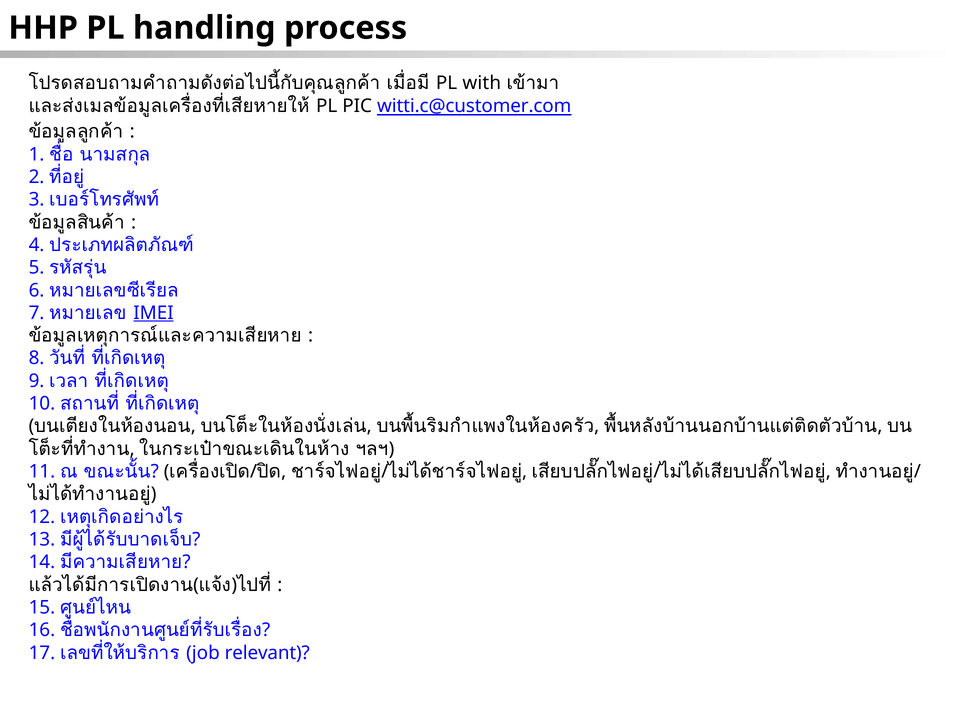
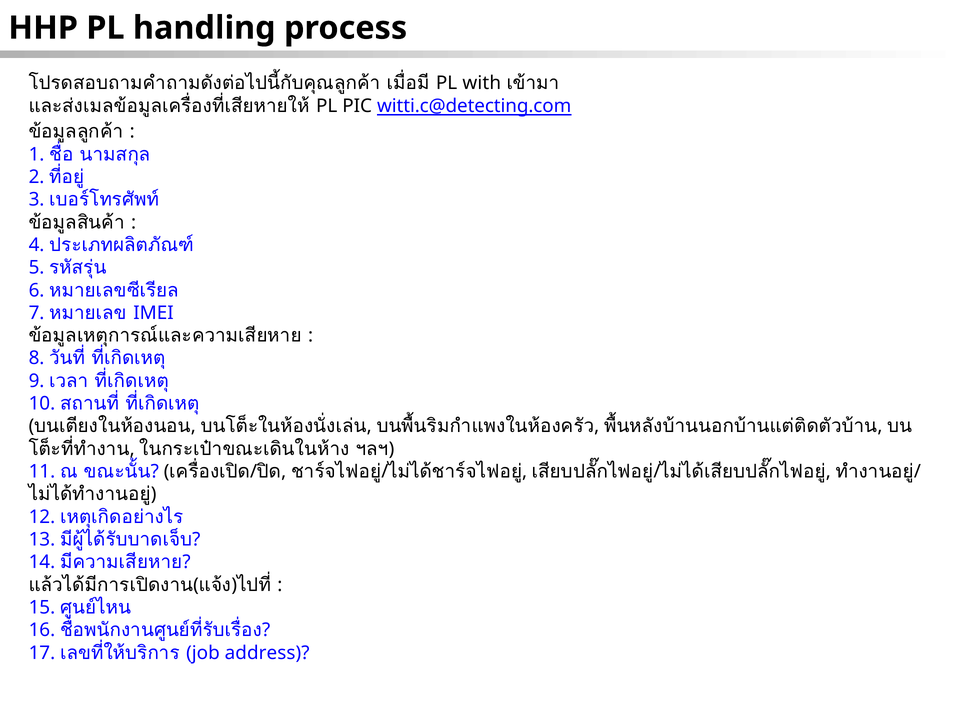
witti.c@customer.com: witti.c@customer.com -> witti.c@detecting.com (474, 106)
IMEI underline: present -> none (154, 313)
relevant: relevant -> address (267, 653)
